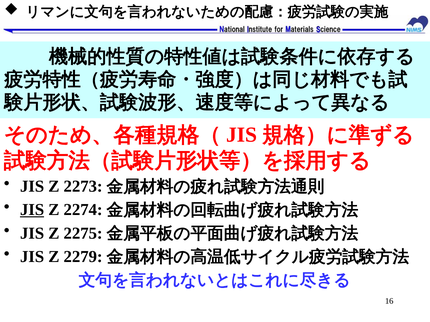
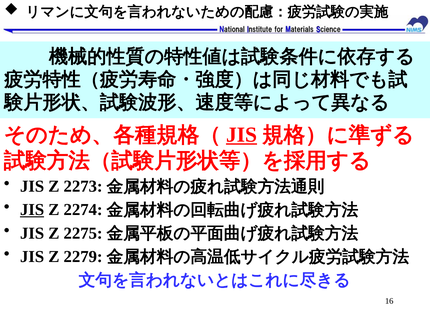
JIS underline: none -> present (242, 135)
